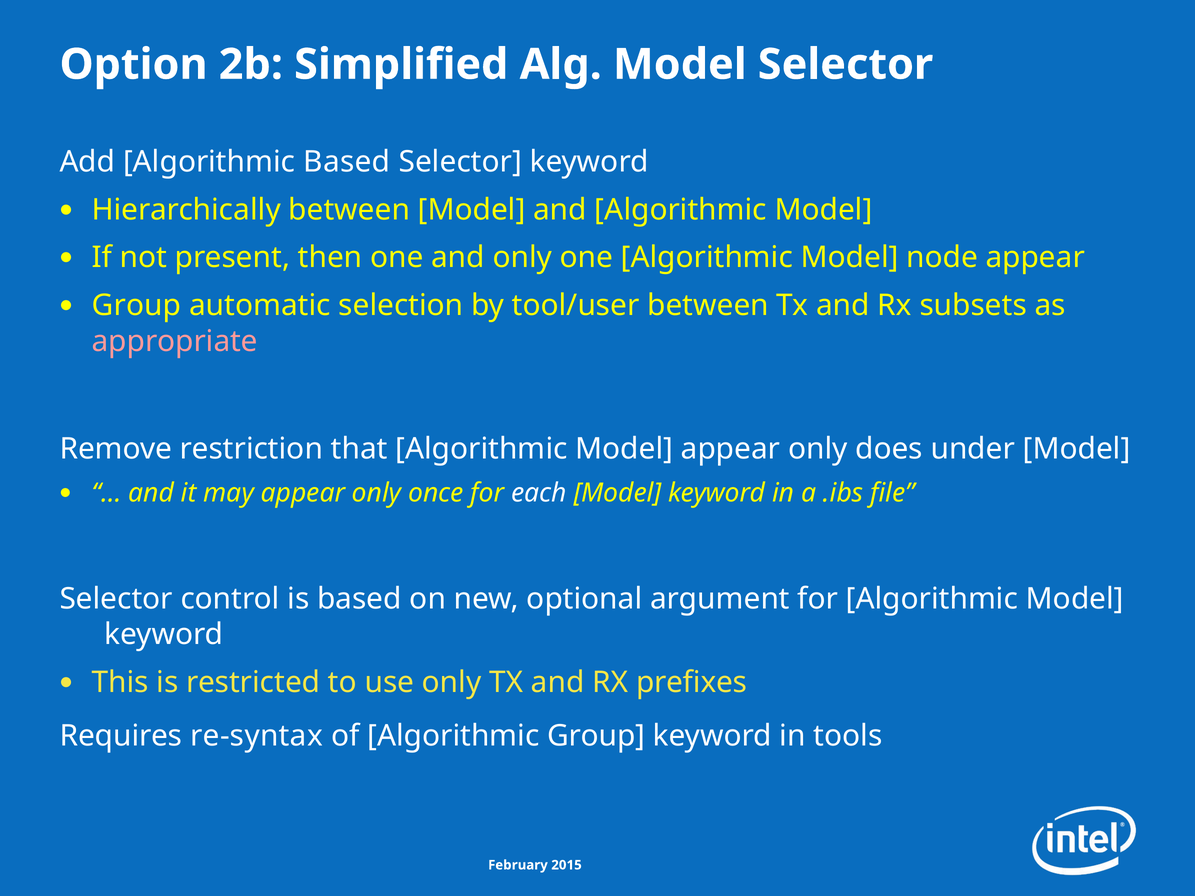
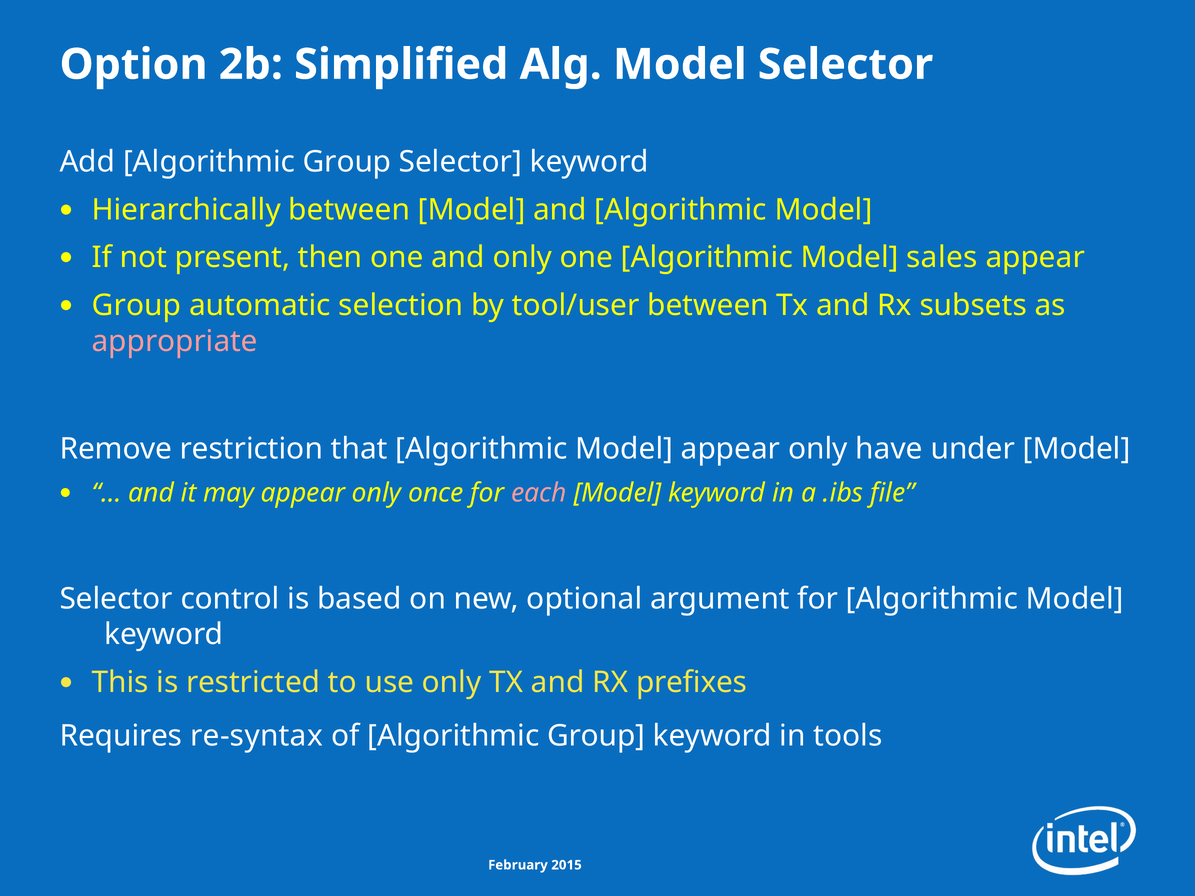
Add Algorithmic Based: Based -> Group (347, 162)
node: node -> sales (942, 258)
does: does -> have (889, 449)
each colour: white -> pink (539, 493)
